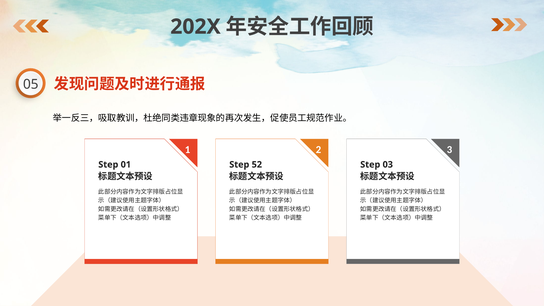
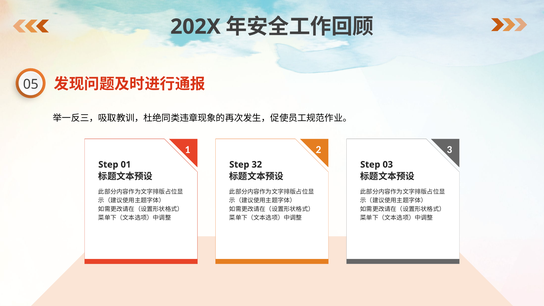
52: 52 -> 32 (257, 165)
